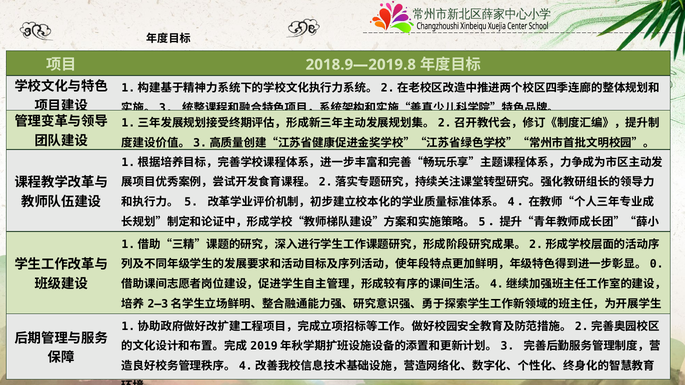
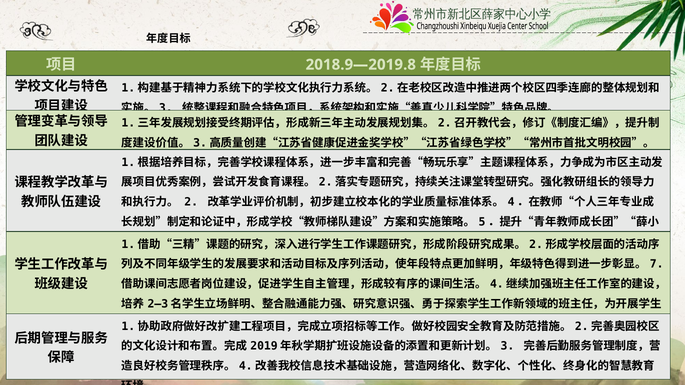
5: 5 -> 2 (191, 202)
0: 0 -> 7 (657, 264)
